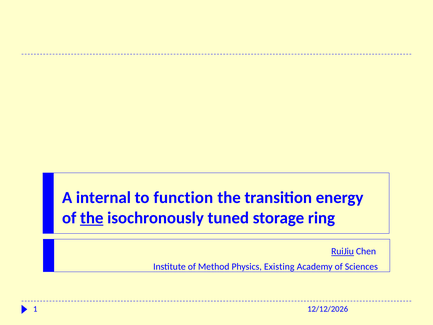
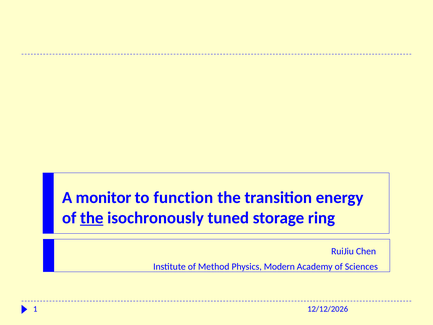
internal: internal -> monitor (104, 197)
RuiJiu underline: present -> none (343, 251)
Existing: Existing -> Modern (279, 266)
